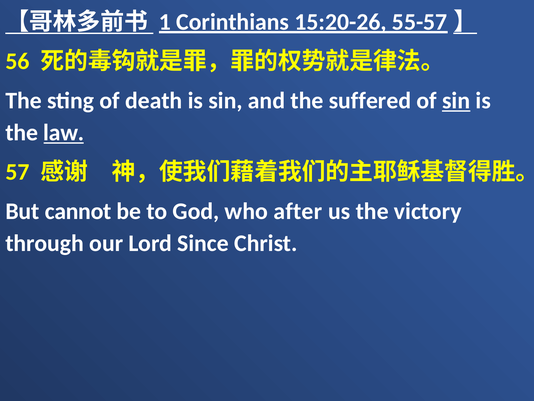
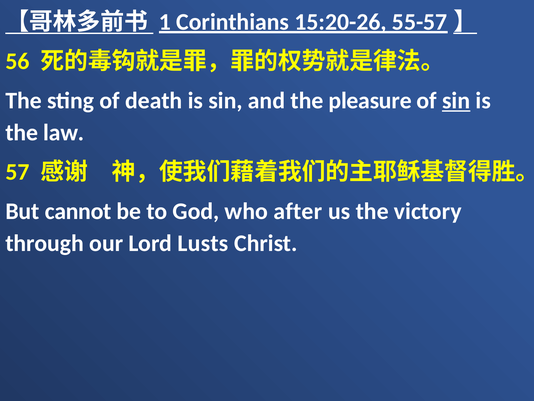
suffered: suffered -> pleasure (370, 101)
law underline: present -> none (64, 133)
Since: Since -> Lusts (203, 243)
